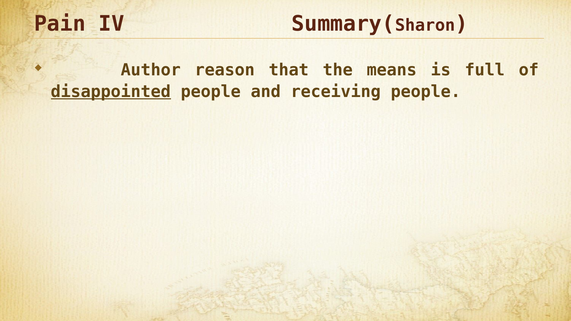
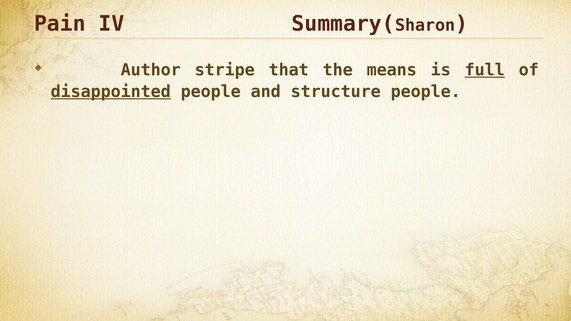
reason: reason -> stripe (225, 70)
full underline: none -> present (485, 70)
receiving: receiving -> structure (336, 92)
